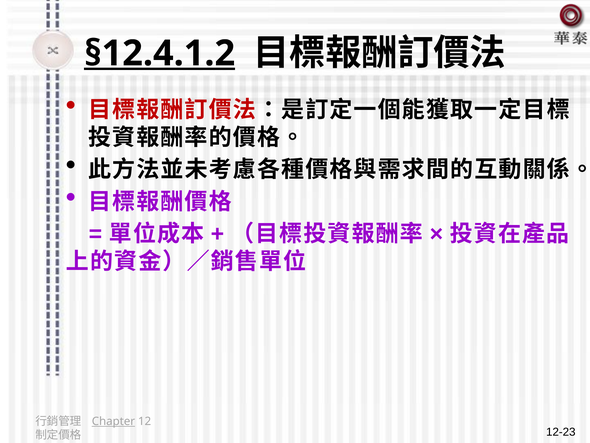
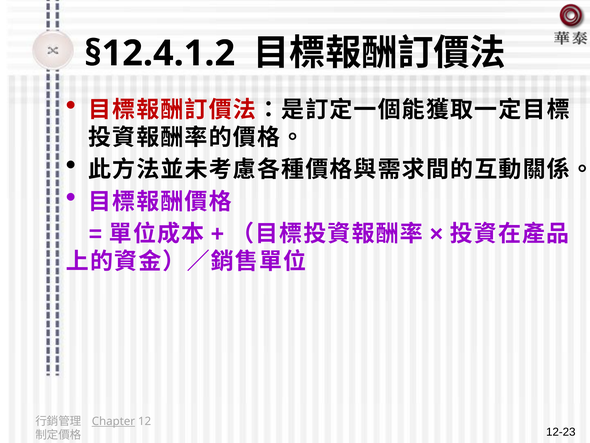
§12.4.1.2 underline: present -> none (160, 53)
